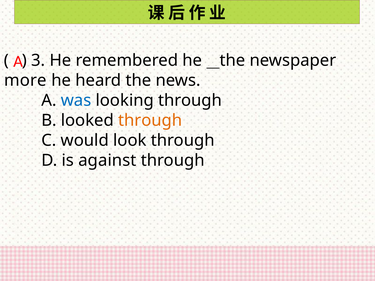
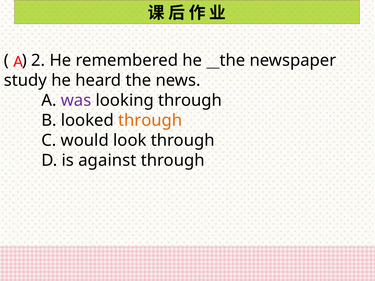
3: 3 -> 2 (38, 61)
more: more -> study (25, 81)
was colour: blue -> purple (76, 101)
